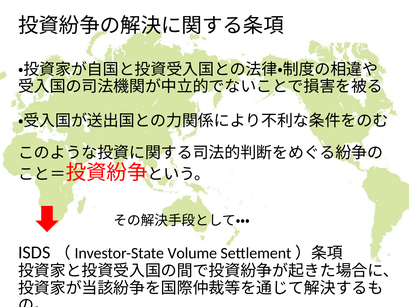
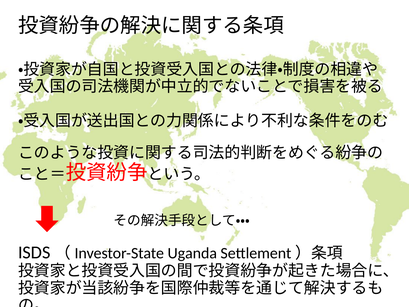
Volume: Volume -> Uganda (192, 253)
